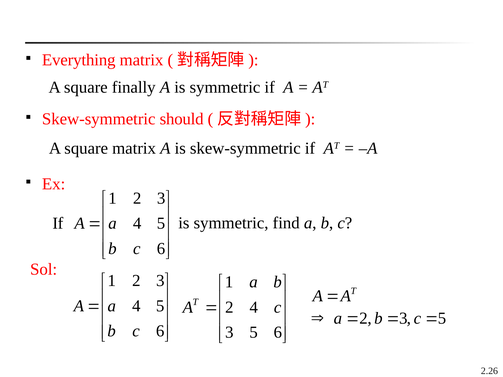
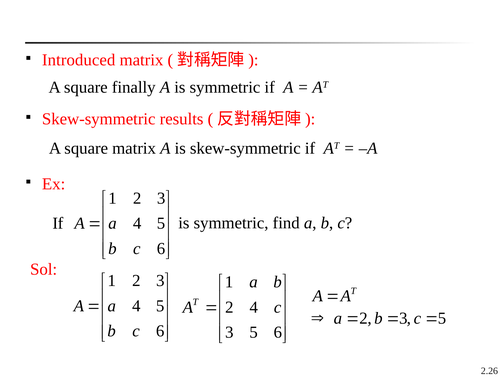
Everything: Everything -> Introduced (79, 60)
should: should -> results (182, 119)
